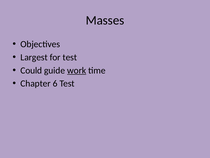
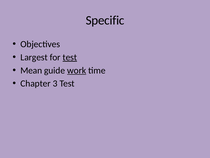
Masses: Masses -> Specific (105, 20)
test underline: none -> present (70, 57)
Could: Could -> Mean (31, 70)
6: 6 -> 3 (55, 83)
